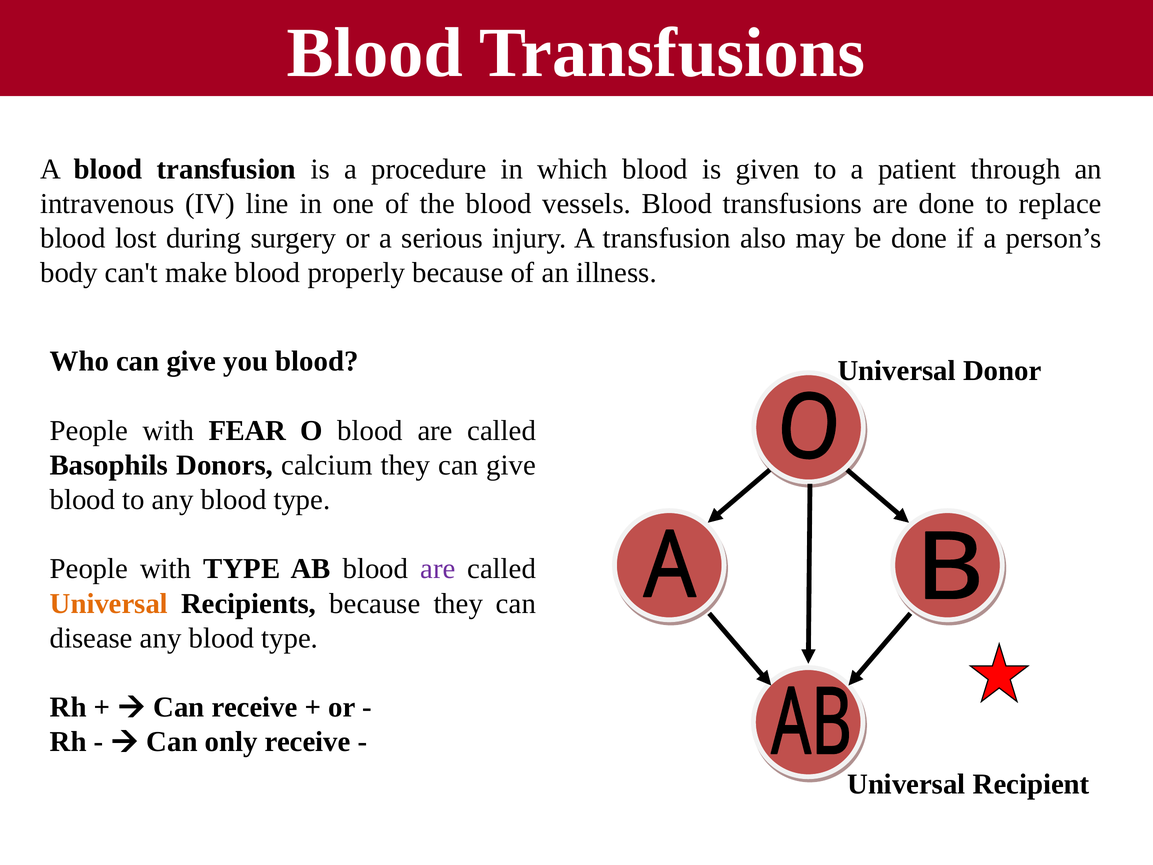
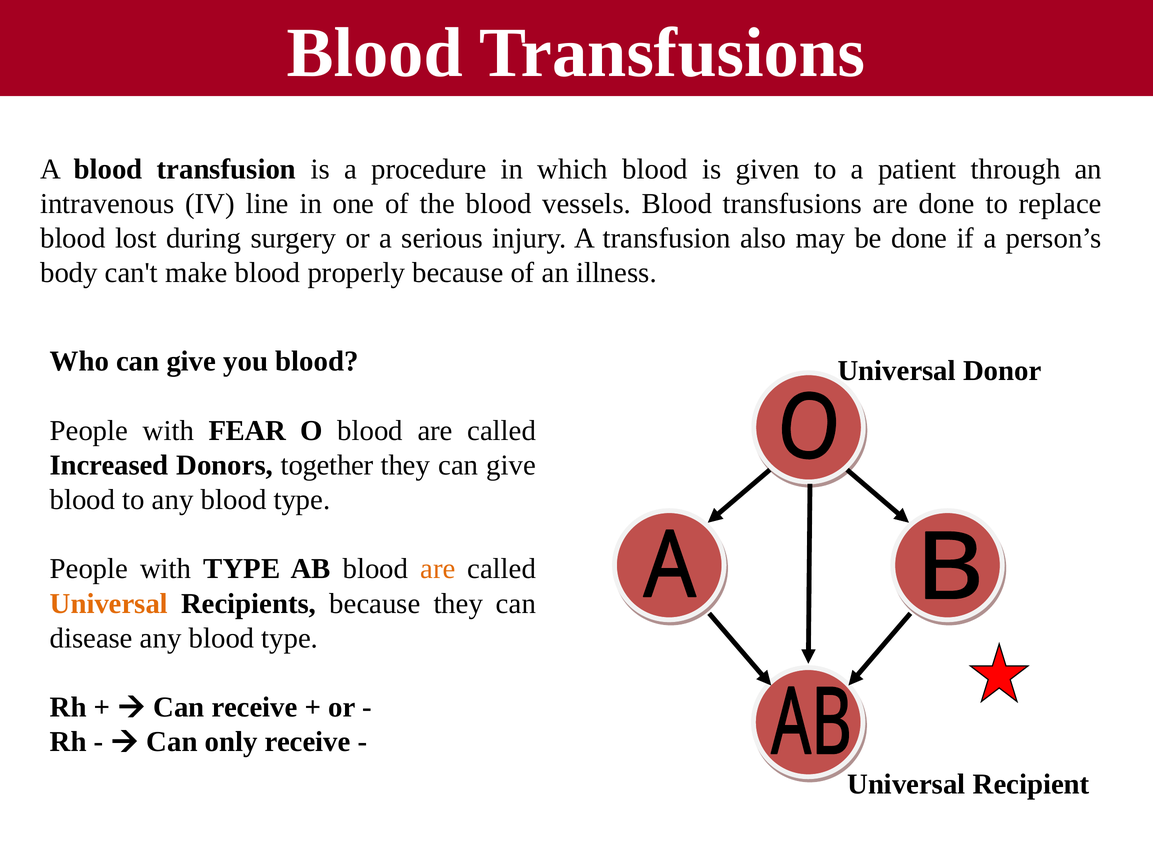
Basophils: Basophils -> Increased (109, 465)
calcium: calcium -> together (327, 465)
are colour: purple -> orange (438, 569)
